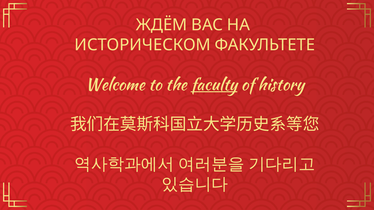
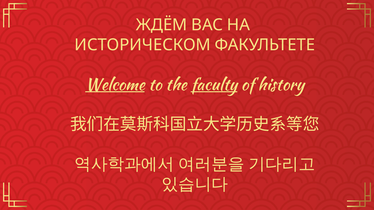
Welcome underline: none -> present (115, 85)
